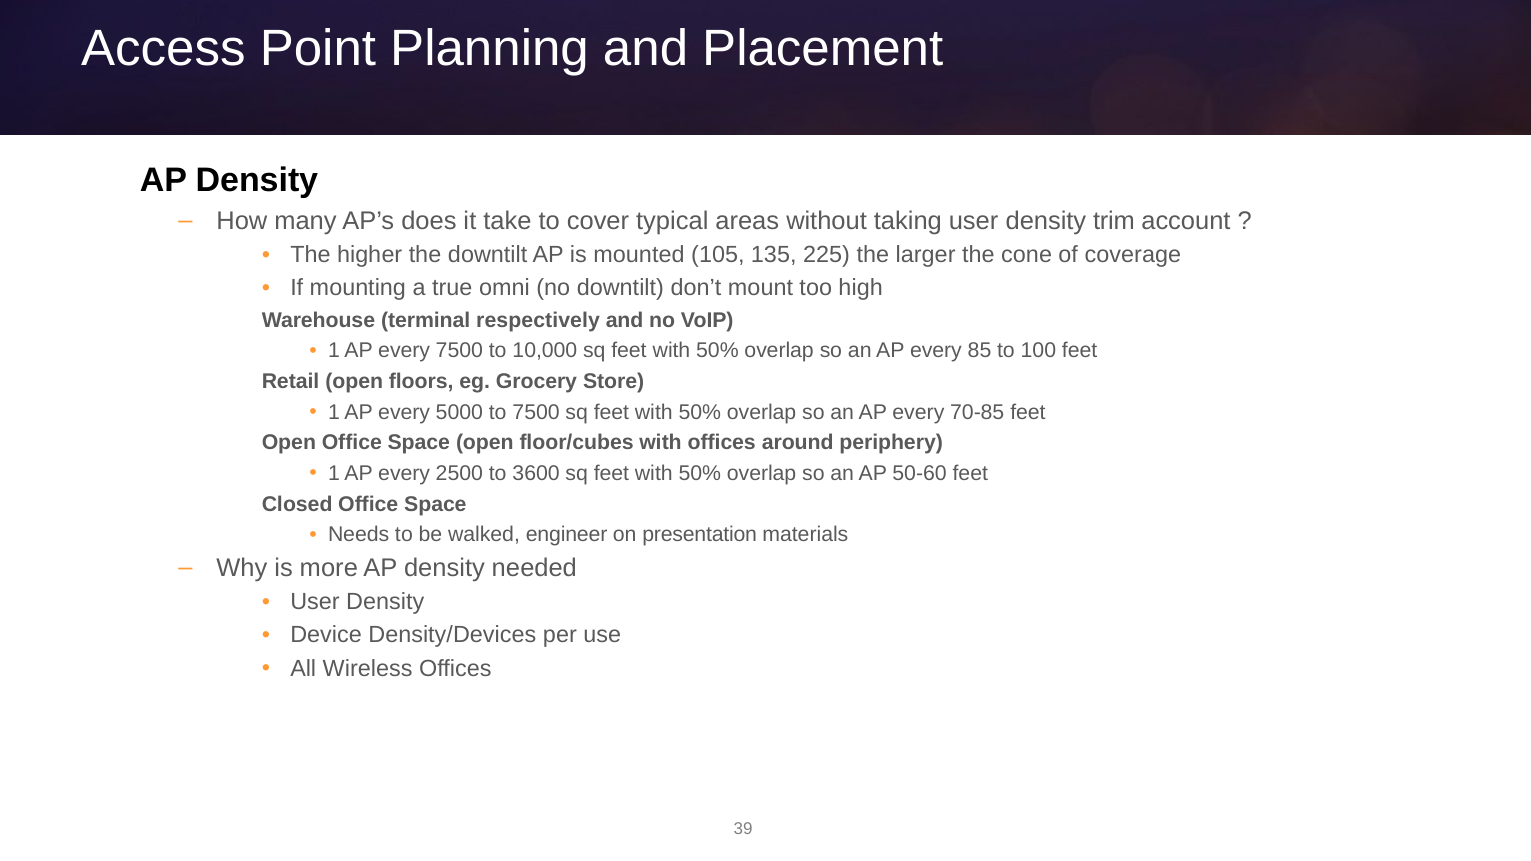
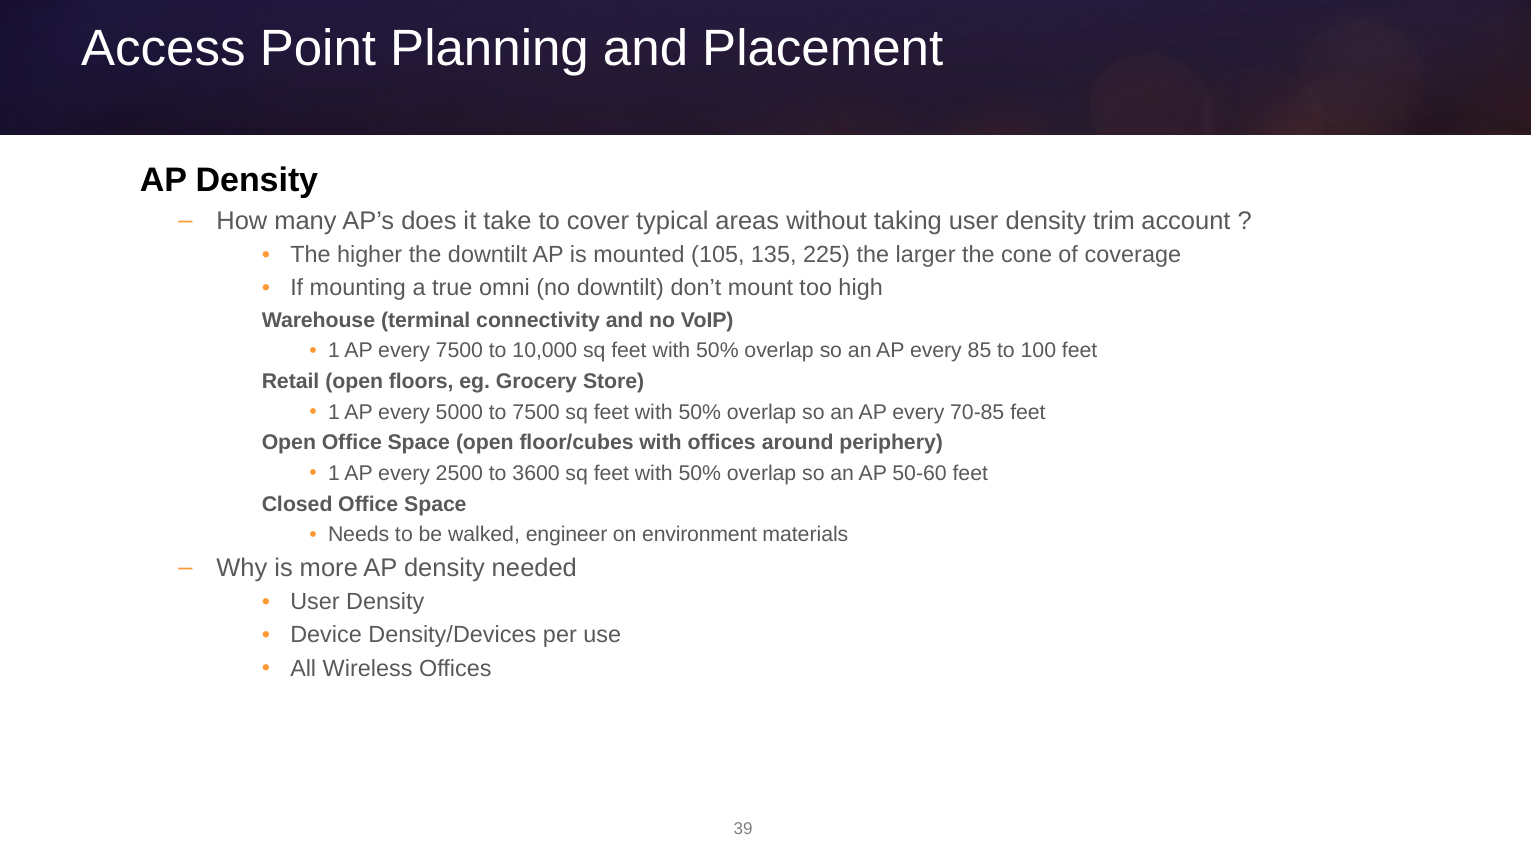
respectively: respectively -> connectivity (538, 320)
presentation: presentation -> environment (700, 535)
